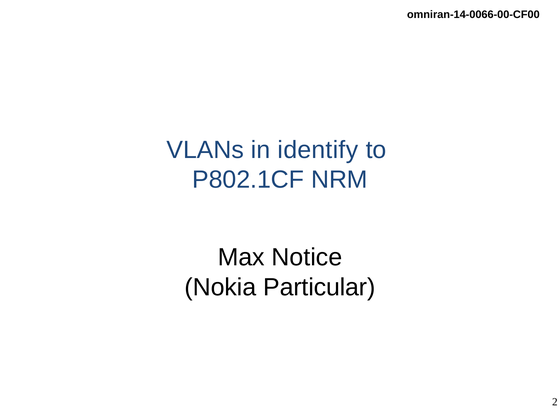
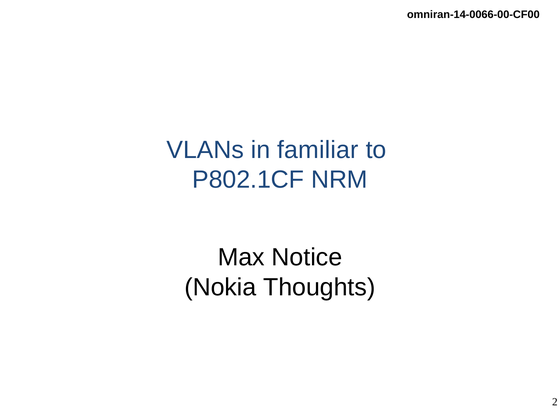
identify: identify -> familiar (318, 150)
Particular: Particular -> Thoughts (319, 287)
